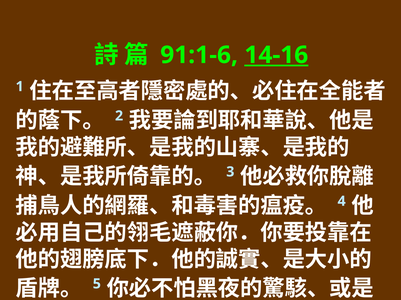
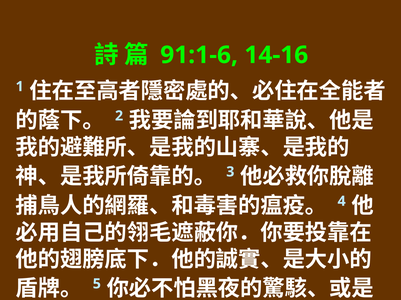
14-16 underline: present -> none (276, 55)
